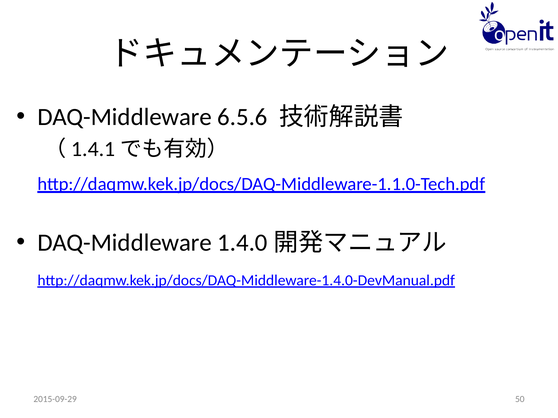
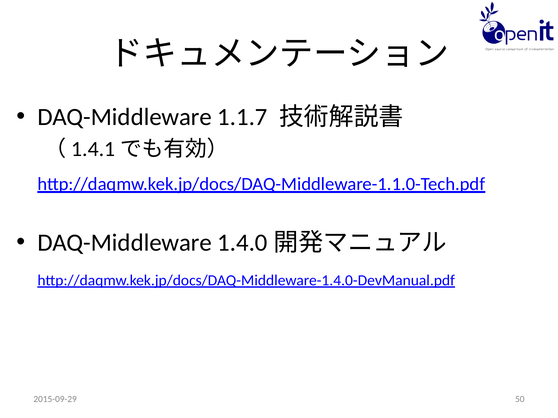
6.5.6: 6.5.6 -> 1.1.7 (242, 117)
